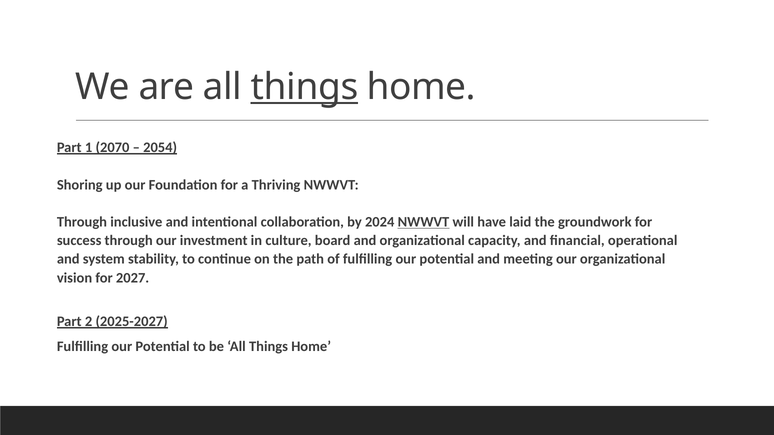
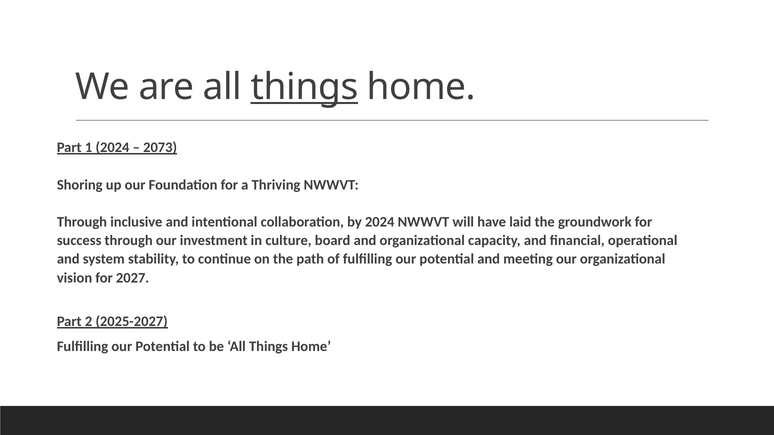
1 2070: 2070 -> 2024 (112, 148)
2054: 2054 -> 2073 (160, 148)
NWWVT underline: present -> none (423, 222)
